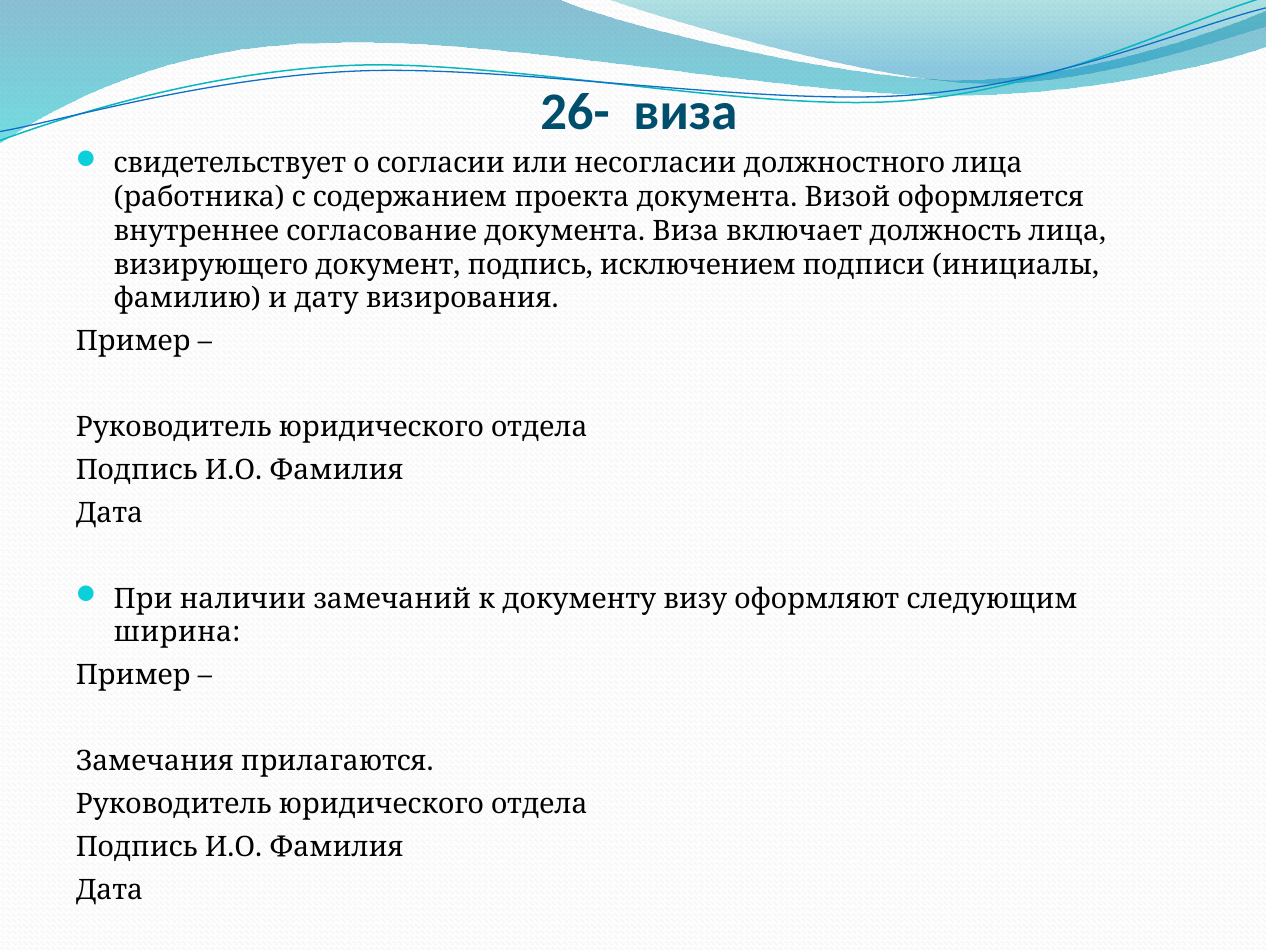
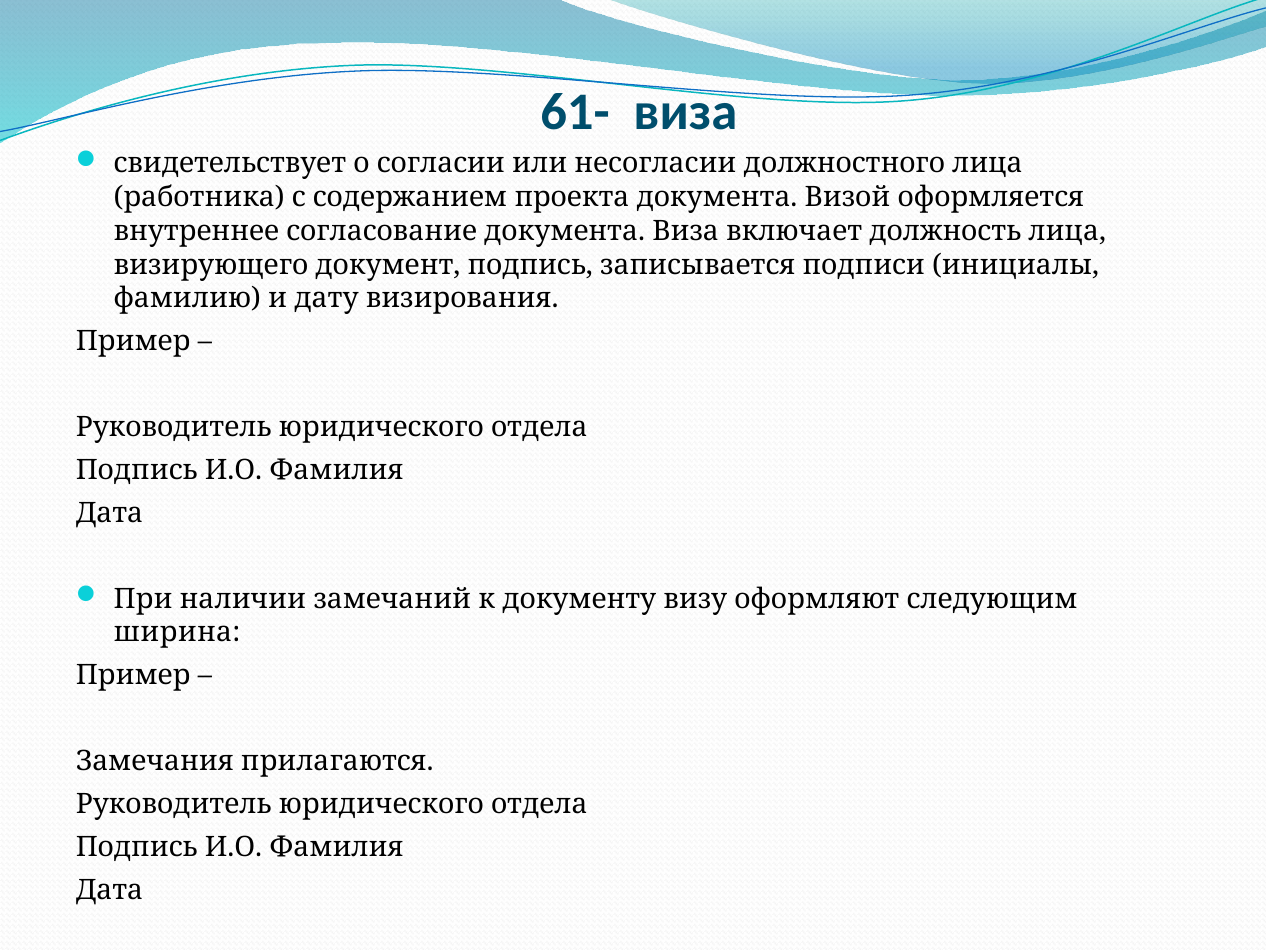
26-: 26- -> 61- (575, 112)
исключением: исключением -> записывается (698, 265)
